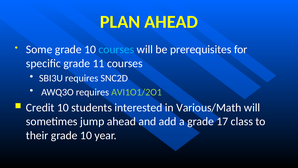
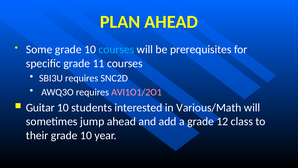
AVI1O1/2O1 colour: light green -> pink (137, 92)
Credit: Credit -> Guitar (40, 107)
17: 17 -> 12 (222, 121)
